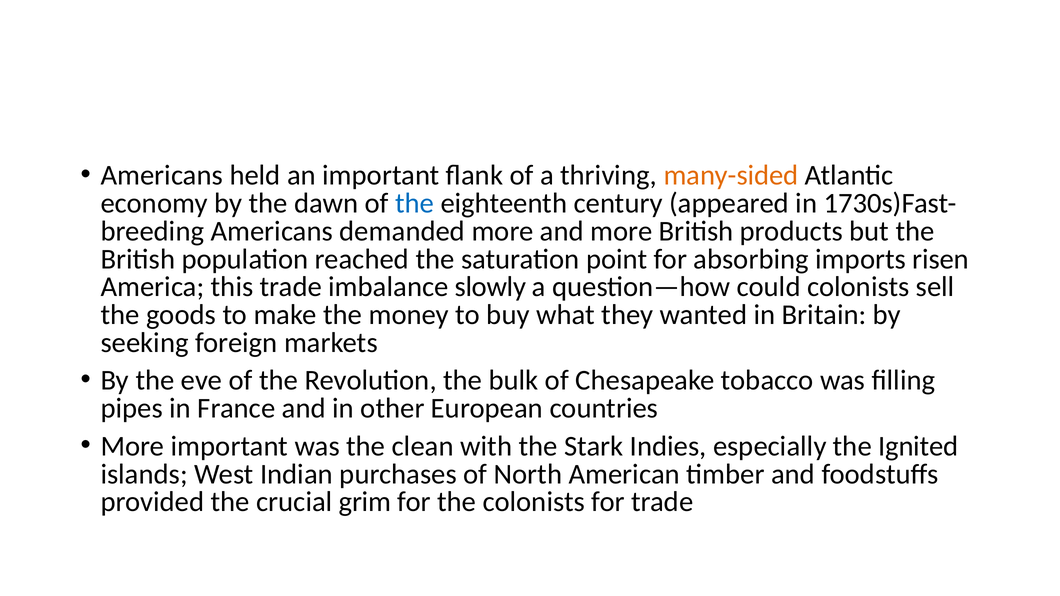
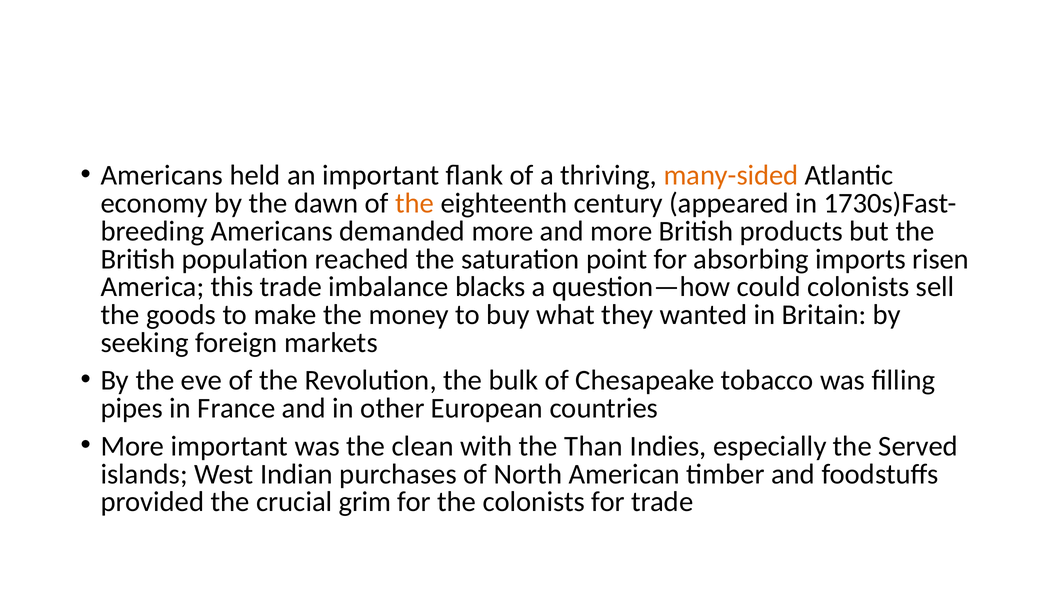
the colour: blue -> orange (415, 203)
slowly: slowly -> blacks (490, 287)
Stark: Stark -> Than (594, 446)
Ignited: Ignited -> Served (918, 446)
